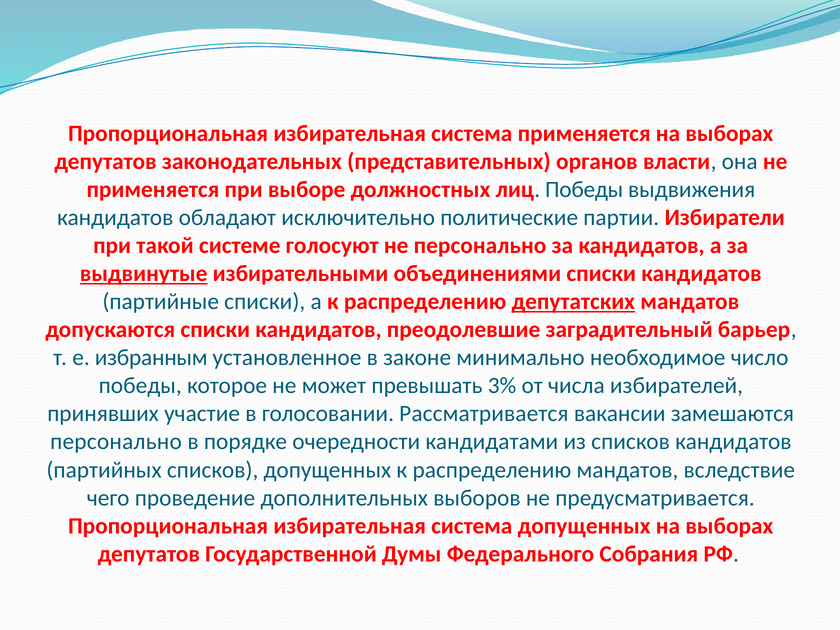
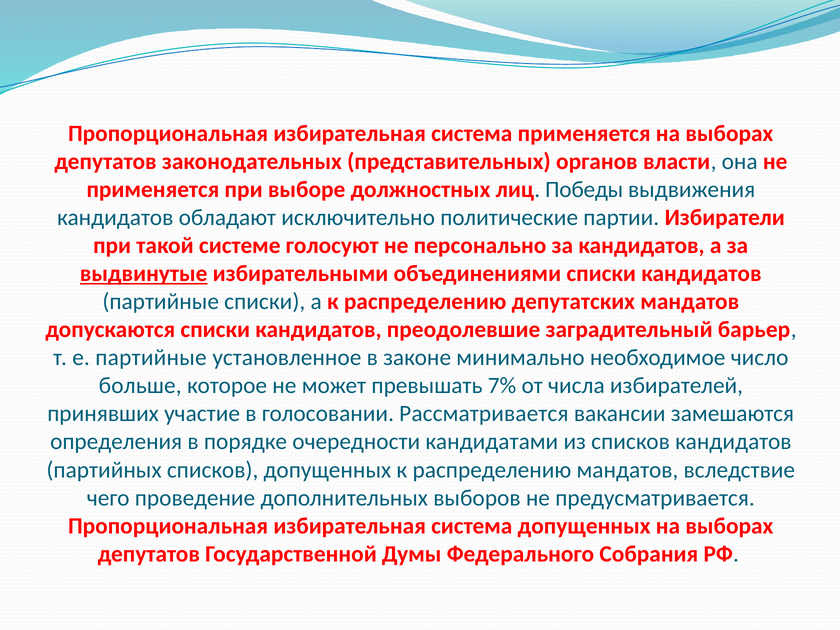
депутатских underline: present -> none (573, 302)
е избранным: избранным -> партийные (151, 358)
победы: победы -> больше (140, 386)
3%: 3% -> 7% (502, 386)
персонально: персонально -> определения (116, 442)
